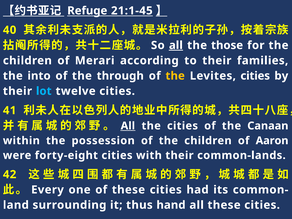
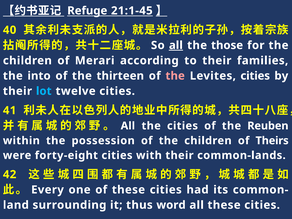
through: through -> thirteen (120, 76)
the colour: yellow -> pink (175, 76)
All underline: present -> none (128, 126)
Canaan: Canaan -> Reuben (268, 126)
Aaron: Aaron -> Theirs (272, 141)
hand: hand -> word (171, 205)
